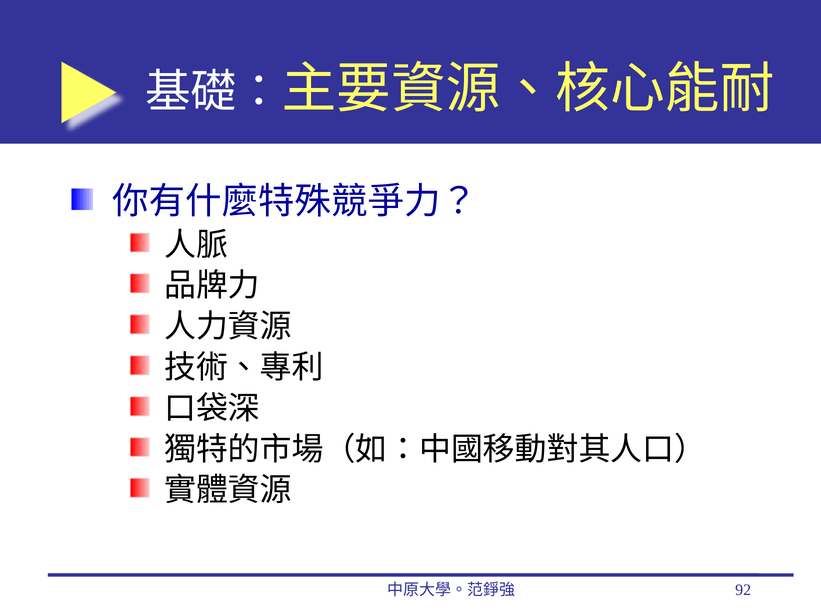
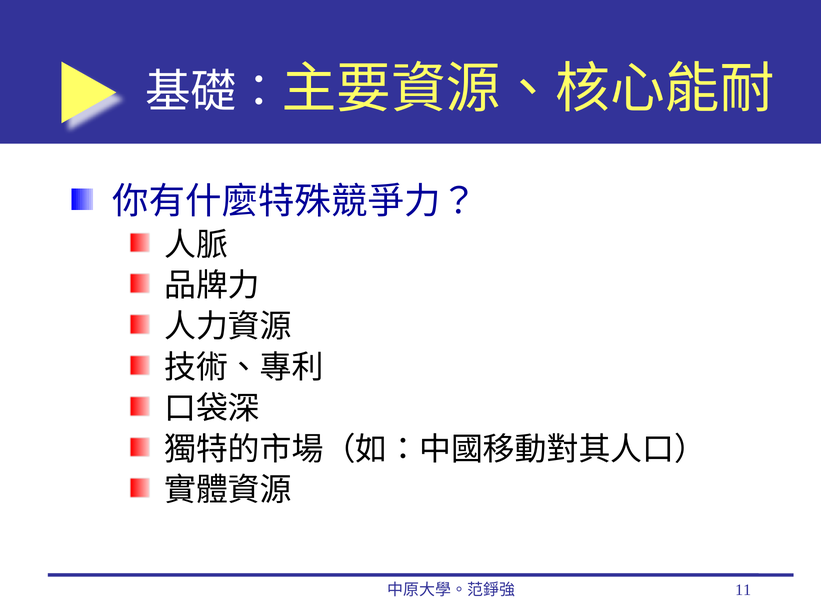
92: 92 -> 11 (743, 590)
